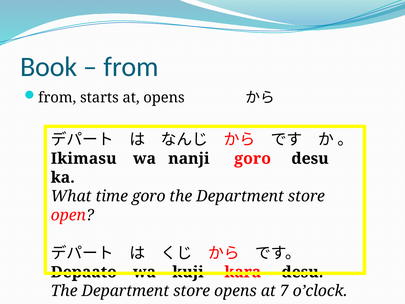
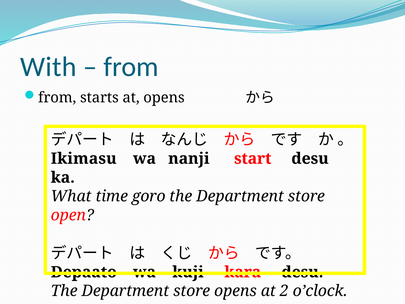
Book: Book -> With (48, 67)
nanji goro: goro -> start (253, 158)
7: 7 -> 2 (284, 291)
